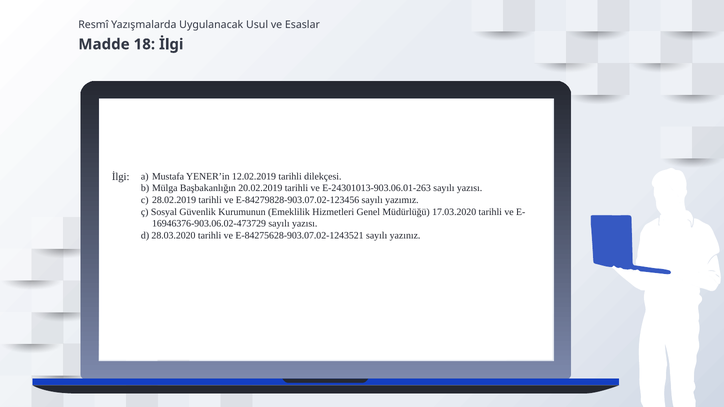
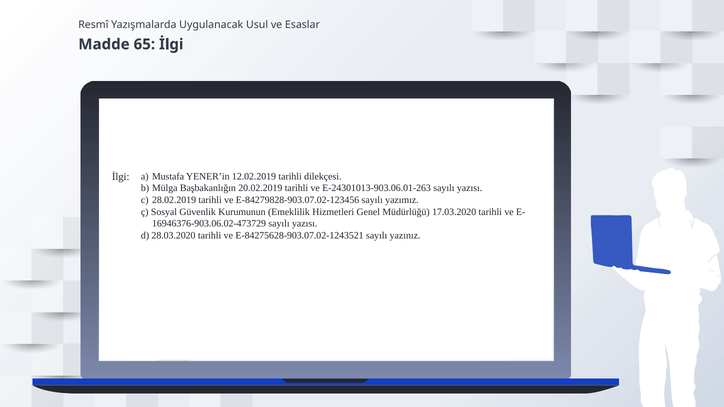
18: 18 -> 65 (144, 44)
